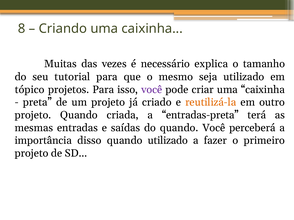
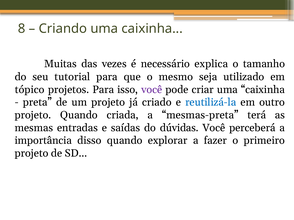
reutilizá-la colour: orange -> blue (211, 102)
entradas-preta: entradas-preta -> mesmas-preta (200, 115)
do quando: quando -> dúvidas (179, 128)
quando utilizado: utilizado -> explorar (168, 141)
